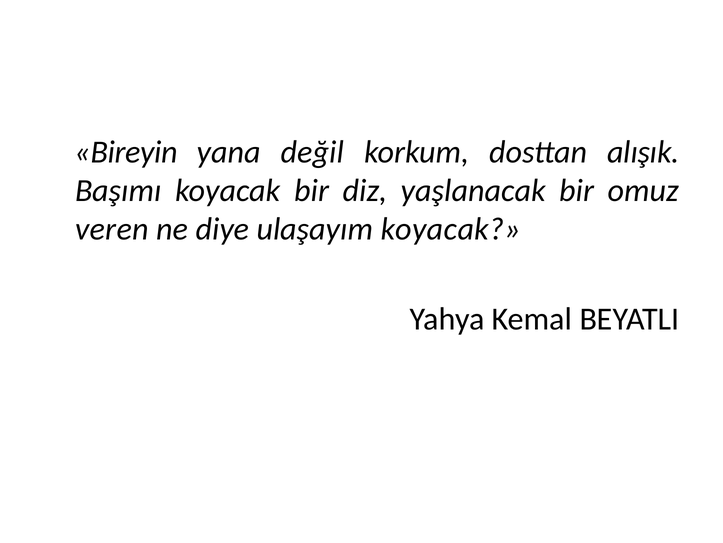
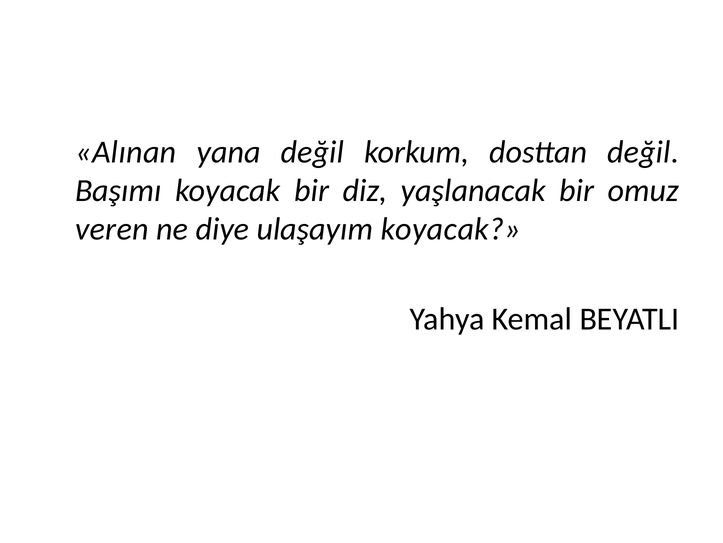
Bireyin: Bireyin -> Alınan (126, 152)
dosttan alışık: alışık -> değil (643, 152)
